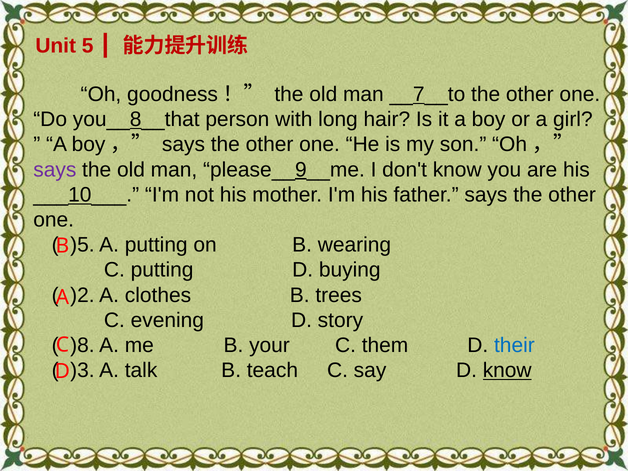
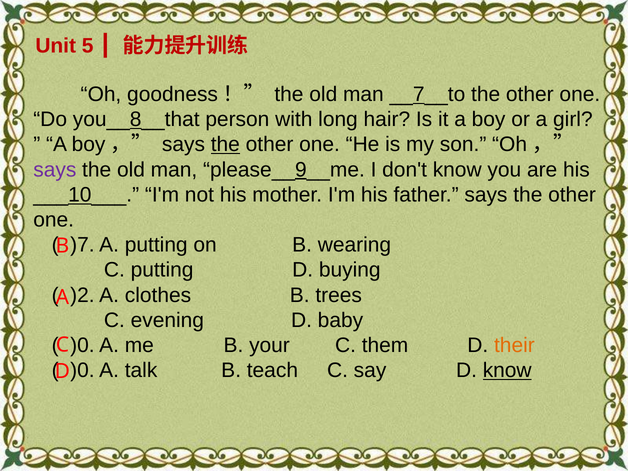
the underline: none -> present (225, 144)
)5: )5 -> )7 (82, 245)
story: story -> baby (340, 320)
)8: )8 -> )0 (82, 345)
their colour: blue -> orange (514, 345)
)3: )3 -> )0 (82, 371)
